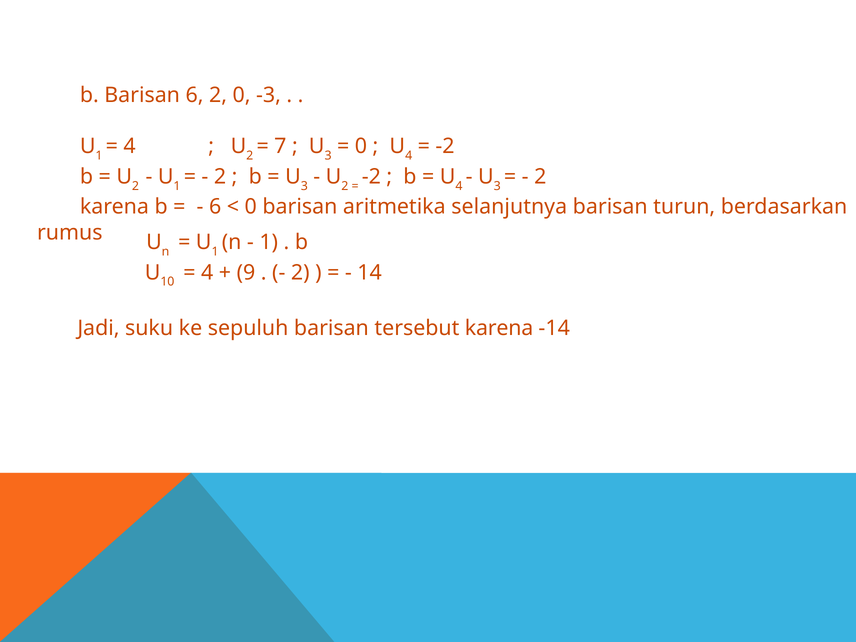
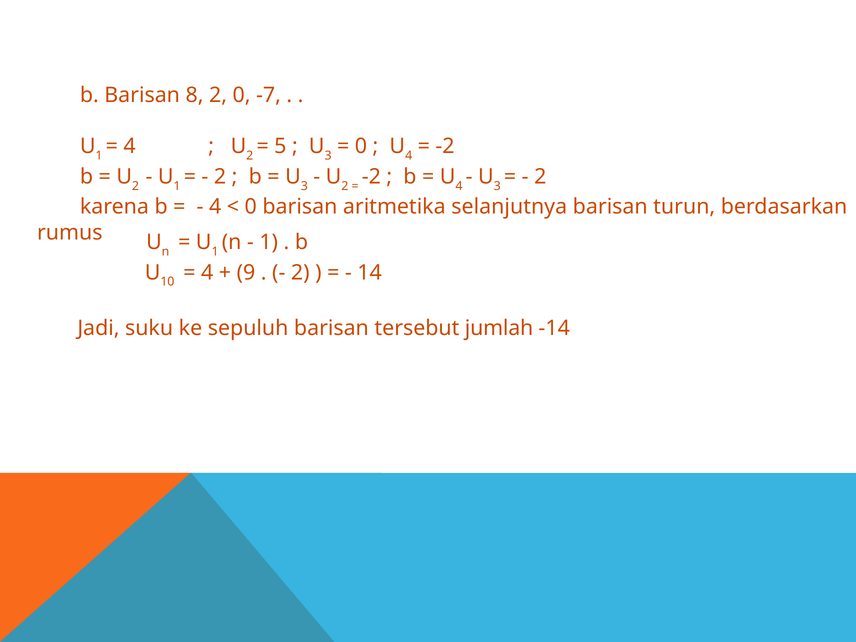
Barisan 6: 6 -> 8 (195, 95)
-3: -3 -> -7 (268, 95)
7: 7 -> 5 (280, 146)
6: 6 -> 4 (215, 207)
tersebut karena: karena -> jumlah (499, 328)
